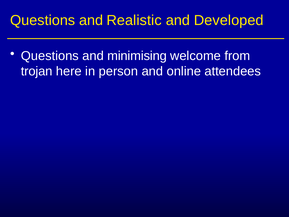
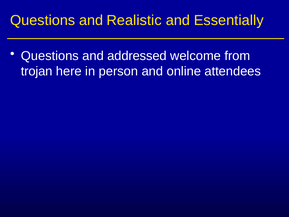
Developed: Developed -> Essentially (229, 20)
minimising: minimising -> addressed (137, 56)
